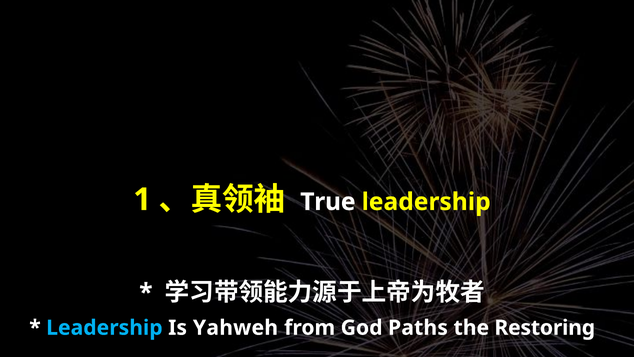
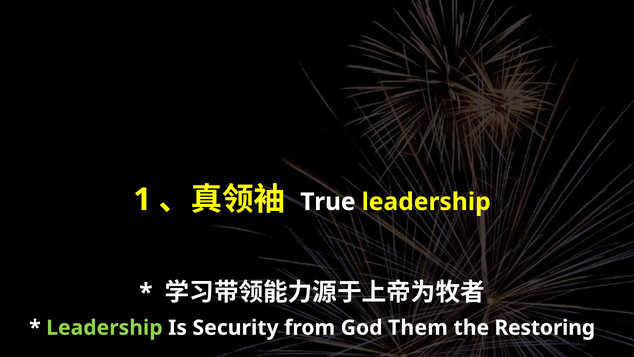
Leadership colour: light blue -> light green (104, 327)
Yahweh: Yahweh -> Security (236, 327)
Paths: Paths -> Them (418, 327)
